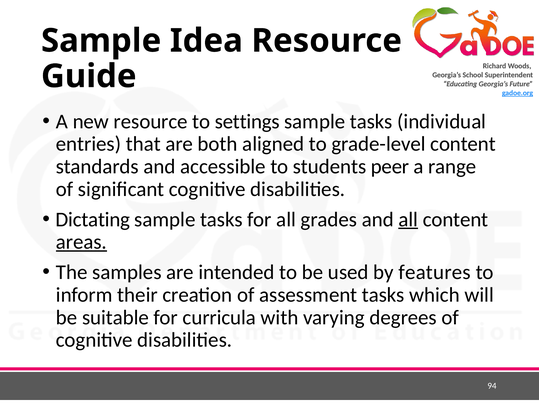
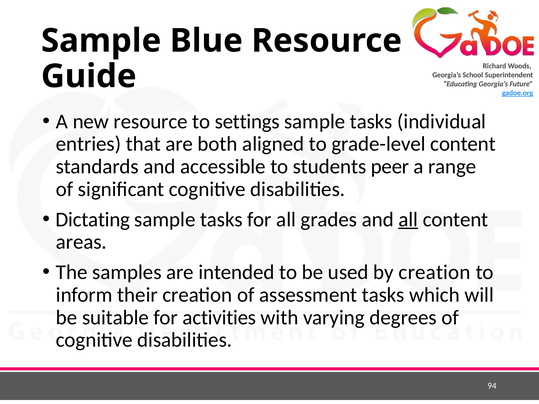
Idea: Idea -> Blue (206, 41)
areas underline: present -> none (81, 242)
by features: features -> creation (435, 272)
curricula: curricula -> activities (219, 318)
